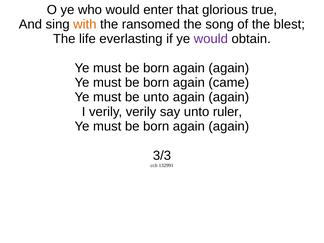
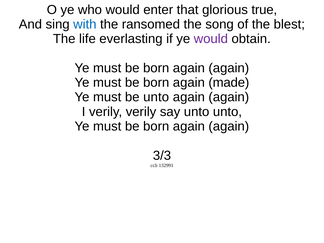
with colour: orange -> blue (85, 24)
came: came -> made (229, 83)
unto ruler: ruler -> unto (227, 112)
